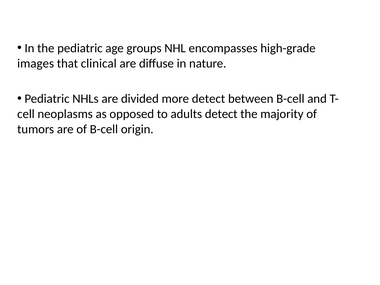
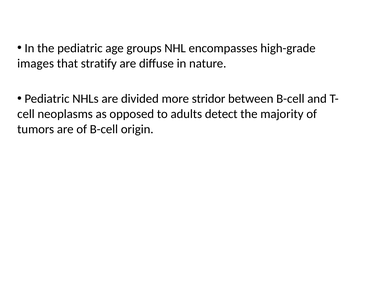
clinical: clinical -> stratify (99, 63)
more detect: detect -> stridor (209, 99)
